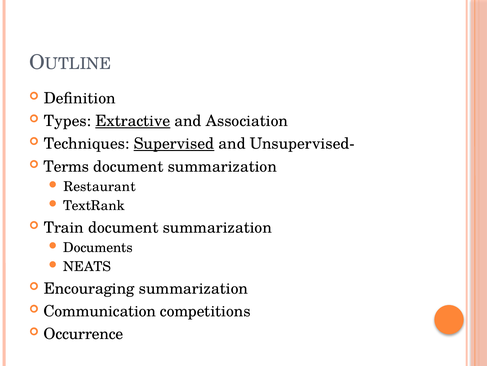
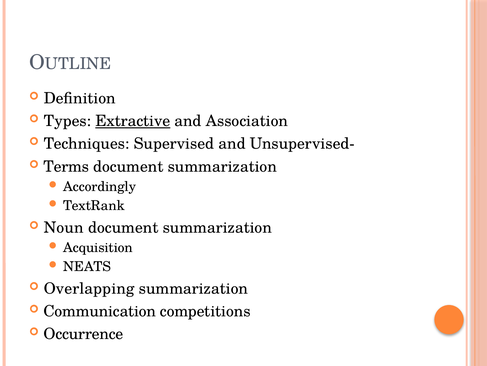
Supervised underline: present -> none (174, 143)
Restaurant: Restaurant -> Accordingly (100, 186)
Train: Train -> Noun (64, 227)
Documents: Documents -> Acquisition (98, 247)
Encouraging: Encouraging -> Overlapping (89, 288)
